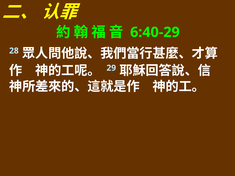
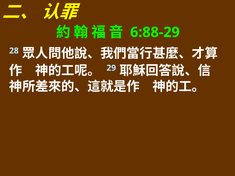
6:40-29: 6:40-29 -> 6:88-29 (155, 32)
